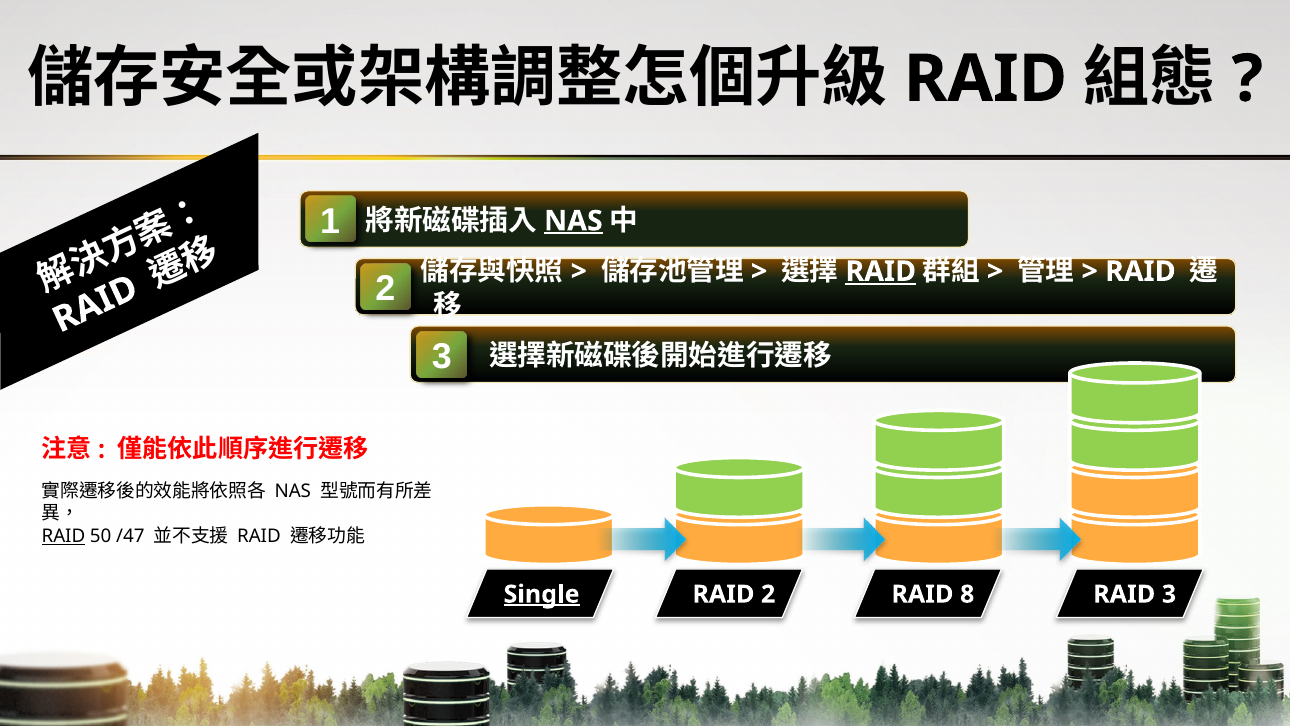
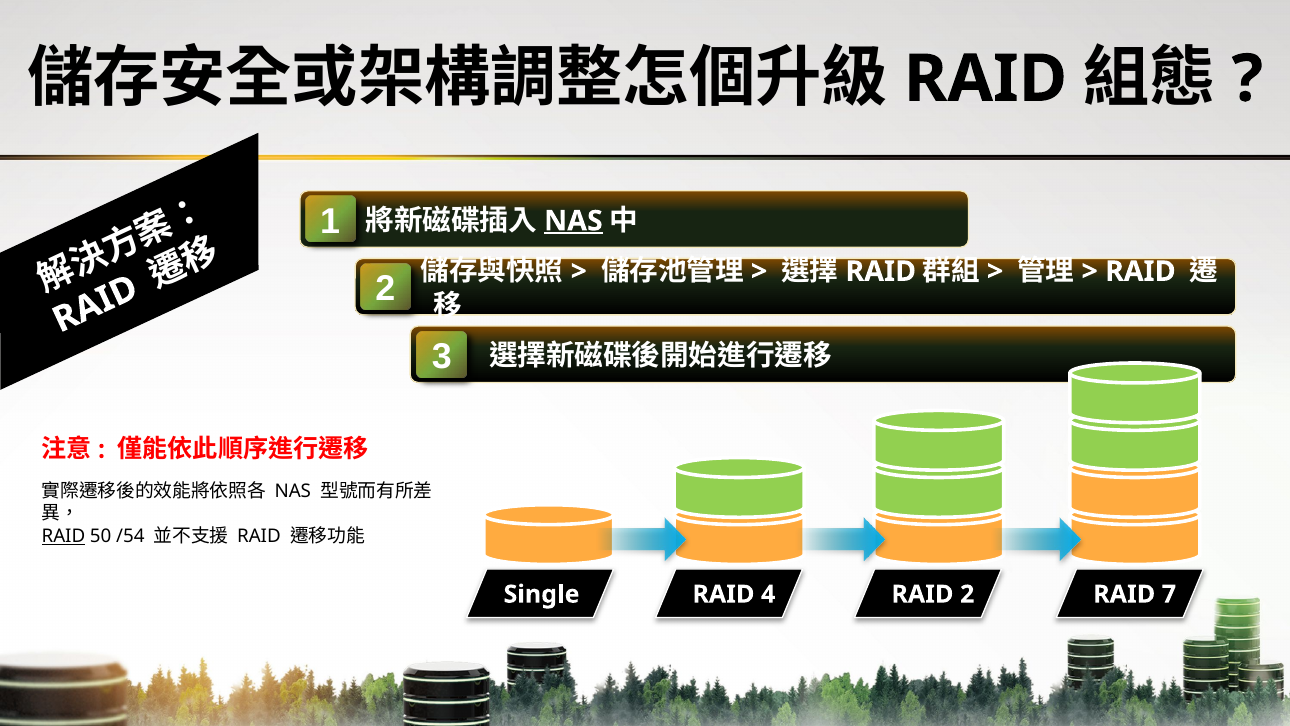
RAID underline: present -> none (881, 271)
/47: /47 -> /54 (130, 536)
Single underline: present -> none (542, 594)
RAID 2: 2 -> 4 (768, 594)
RAID 8: 8 -> 2 (967, 594)
RAID 3: 3 -> 7 (1169, 594)
